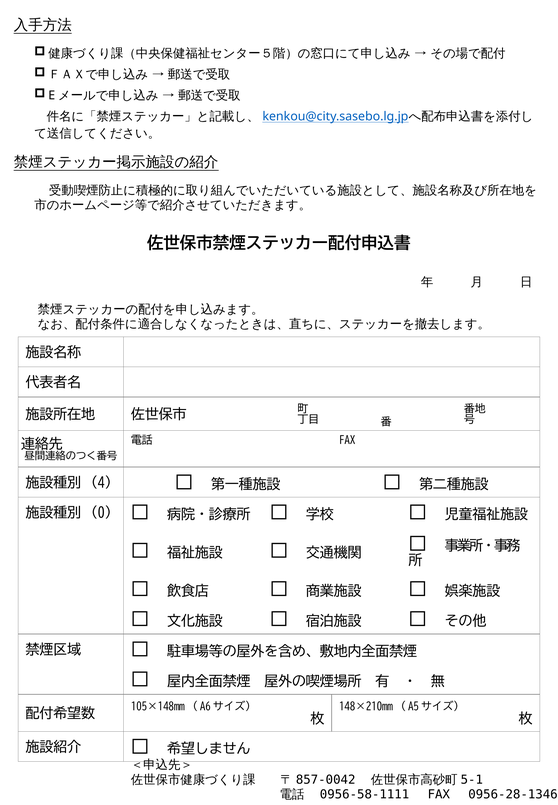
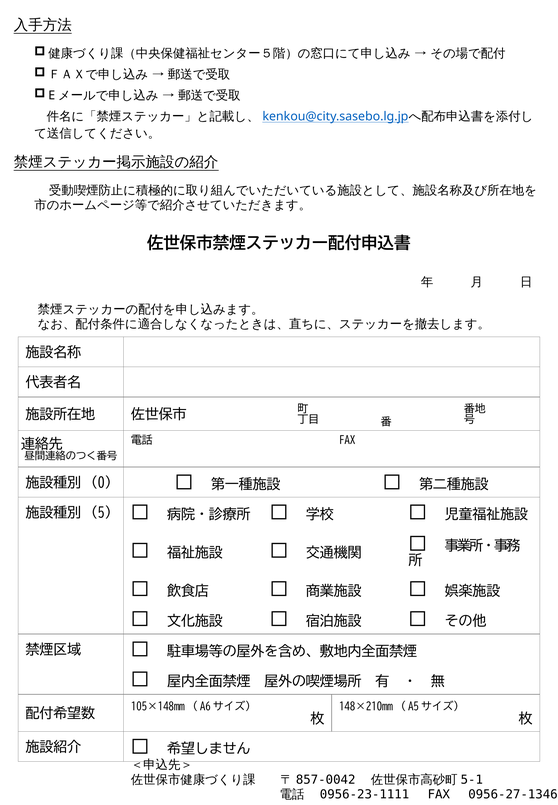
4: 4 -> 0 (101, 483)
0: 0 -> 5 (101, 514)
0956-58-1111: 0956-58-1111 -> 0956-23-1111 (365, 796)
0956-28-1346: 0956-28-1346 -> 0956-27-1346 (513, 796)
